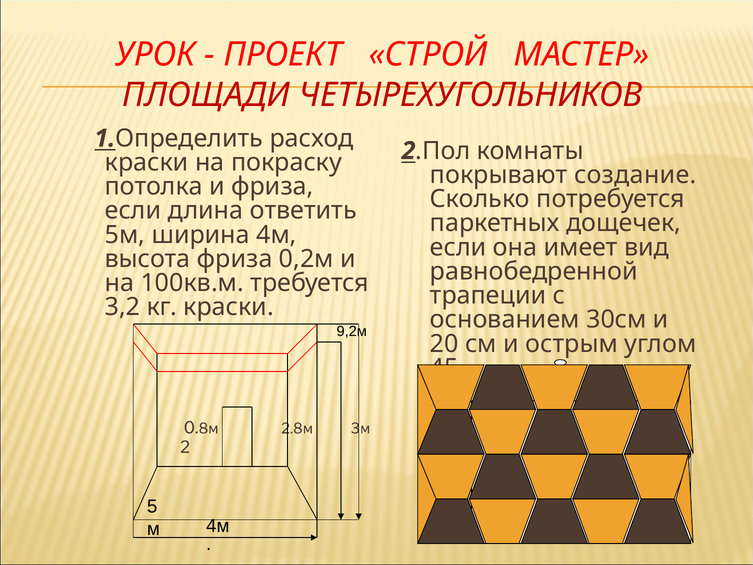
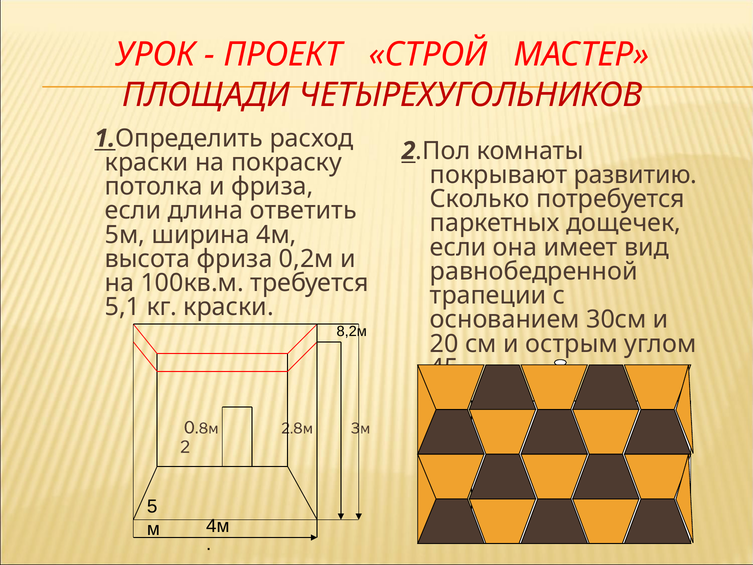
создание: создание -> развитию (635, 175)
3,2: 3,2 -> 5,1 (123, 307)
9,2м: 9,2м -> 8,2м (352, 331)
